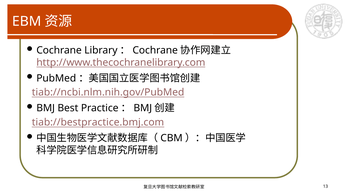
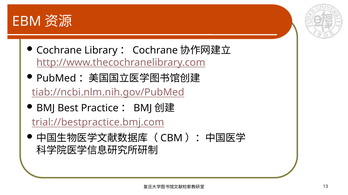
tiab://bestpractice.bmj.com: tiab://bestpractice.bmj.com -> trial://bestpractice.bmj.com (98, 123)
